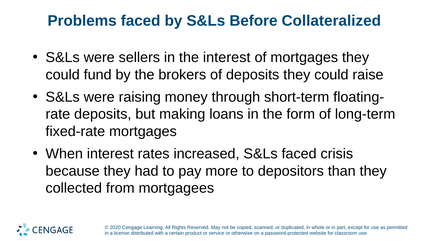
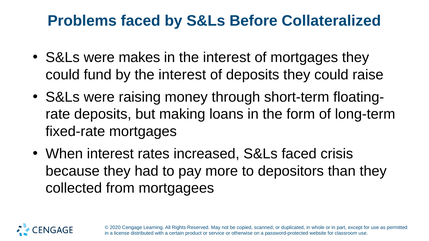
sellers: sellers -> makes (139, 58)
by the brokers: brokers -> interest (182, 75)
